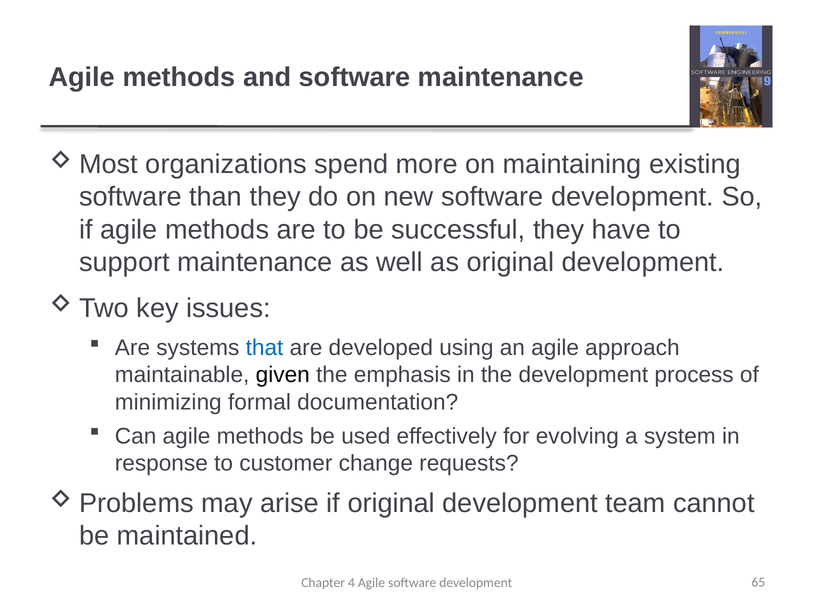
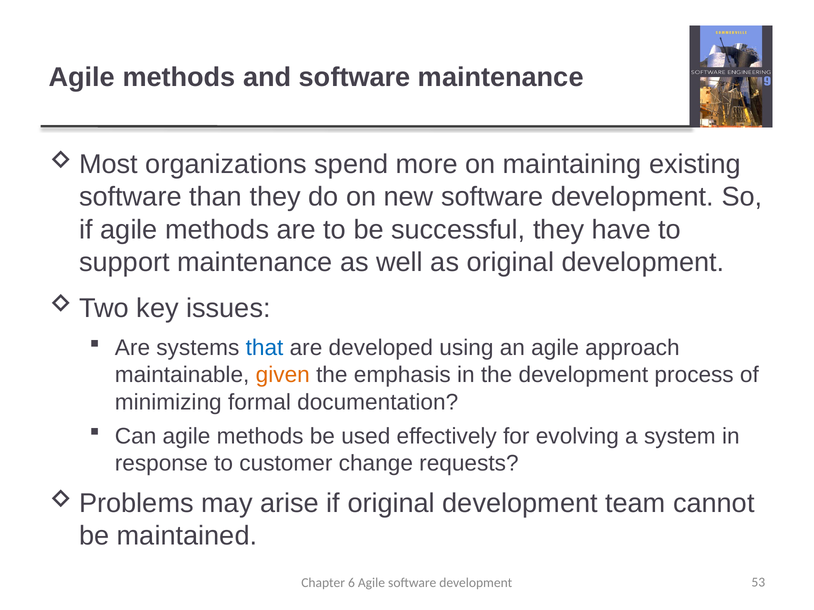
given colour: black -> orange (283, 375)
4: 4 -> 6 (351, 583)
65: 65 -> 53 (758, 583)
